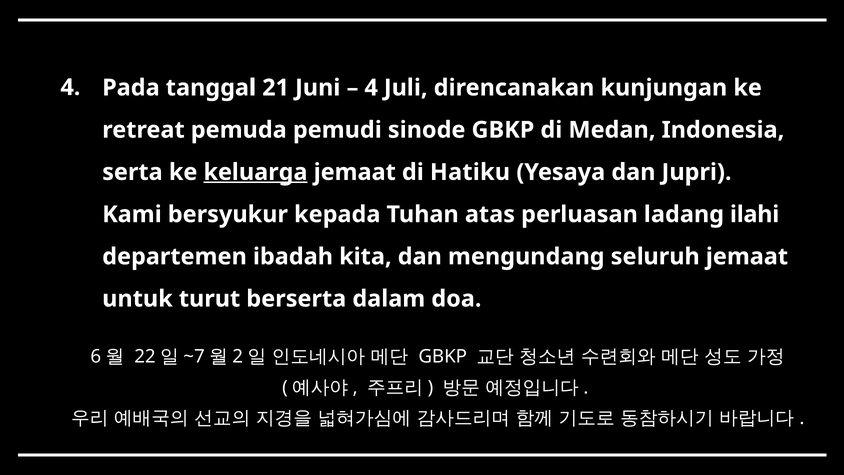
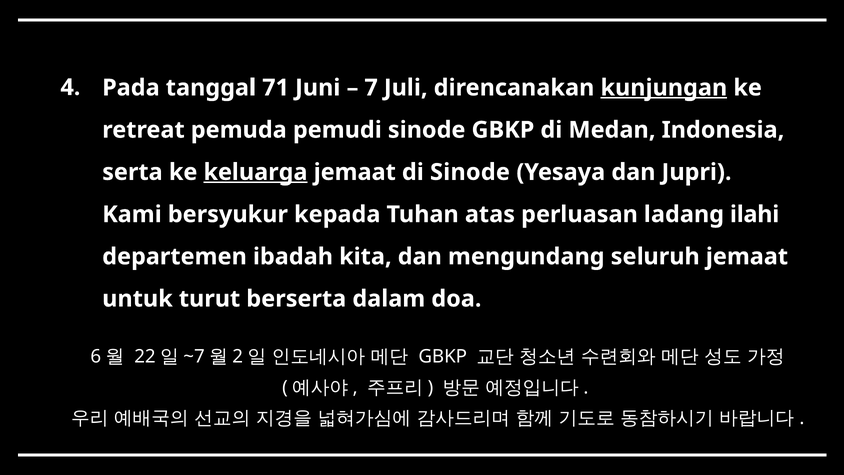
21: 21 -> 71 (276, 88)
4: 4 -> 7 (371, 88)
kunjungan underline: none -> present (664, 88)
di Hatiku: Hatiku -> Sinode (470, 172)
